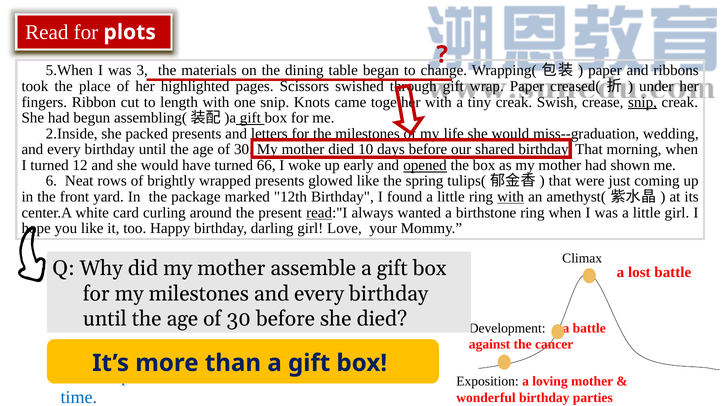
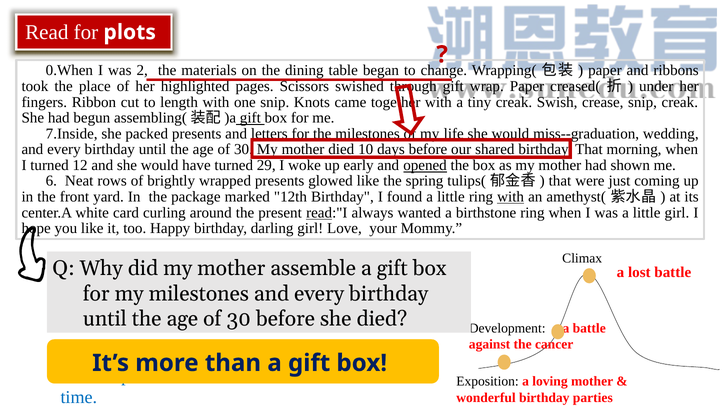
5.When: 5.When -> 0.When (69, 71)
3: 3 -> 2 (142, 71)
snip underline: present -> none (643, 102)
2.Inside: 2.Inside -> 7.Inside (72, 134)
66: 66 -> 29 (266, 166)
